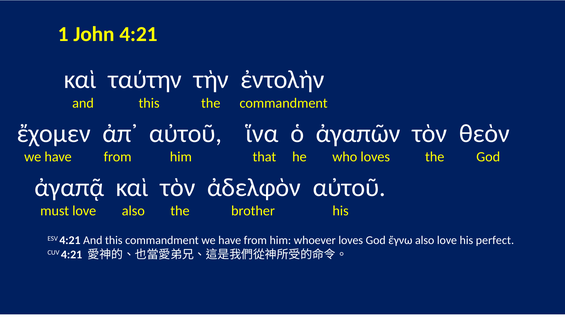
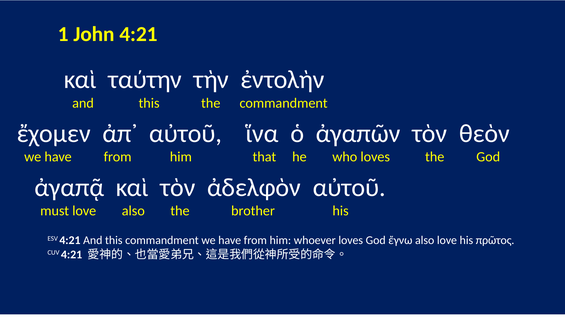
perfect: perfect -> πρῶτος (495, 240)
